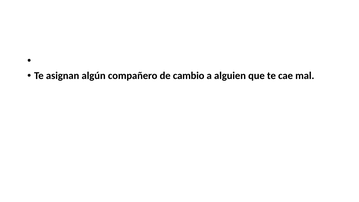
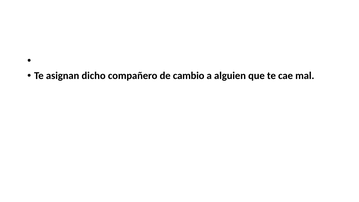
algún: algún -> dicho (94, 76)
